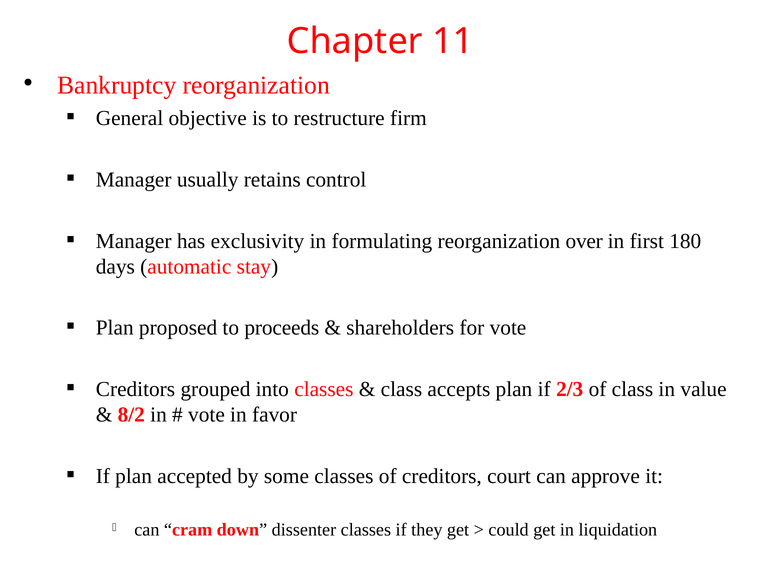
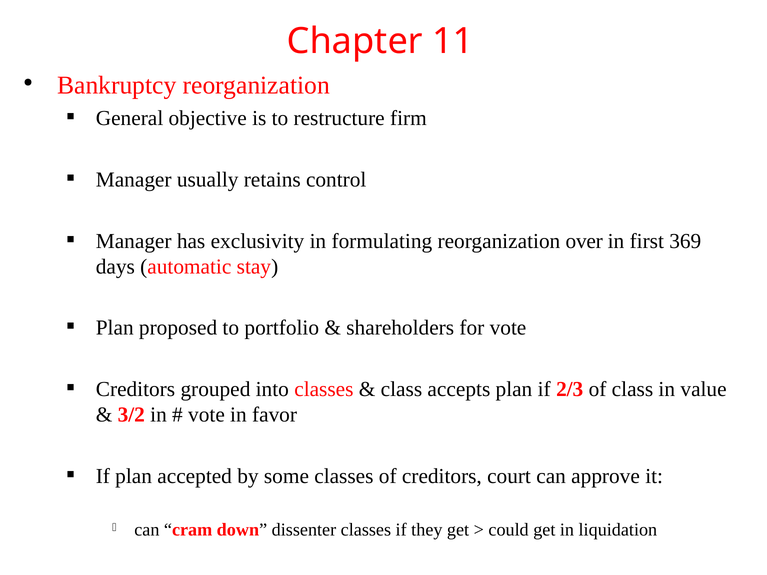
180: 180 -> 369 (685, 241)
proceeds: proceeds -> portfolio (282, 328)
8/2: 8/2 -> 3/2 (131, 415)
